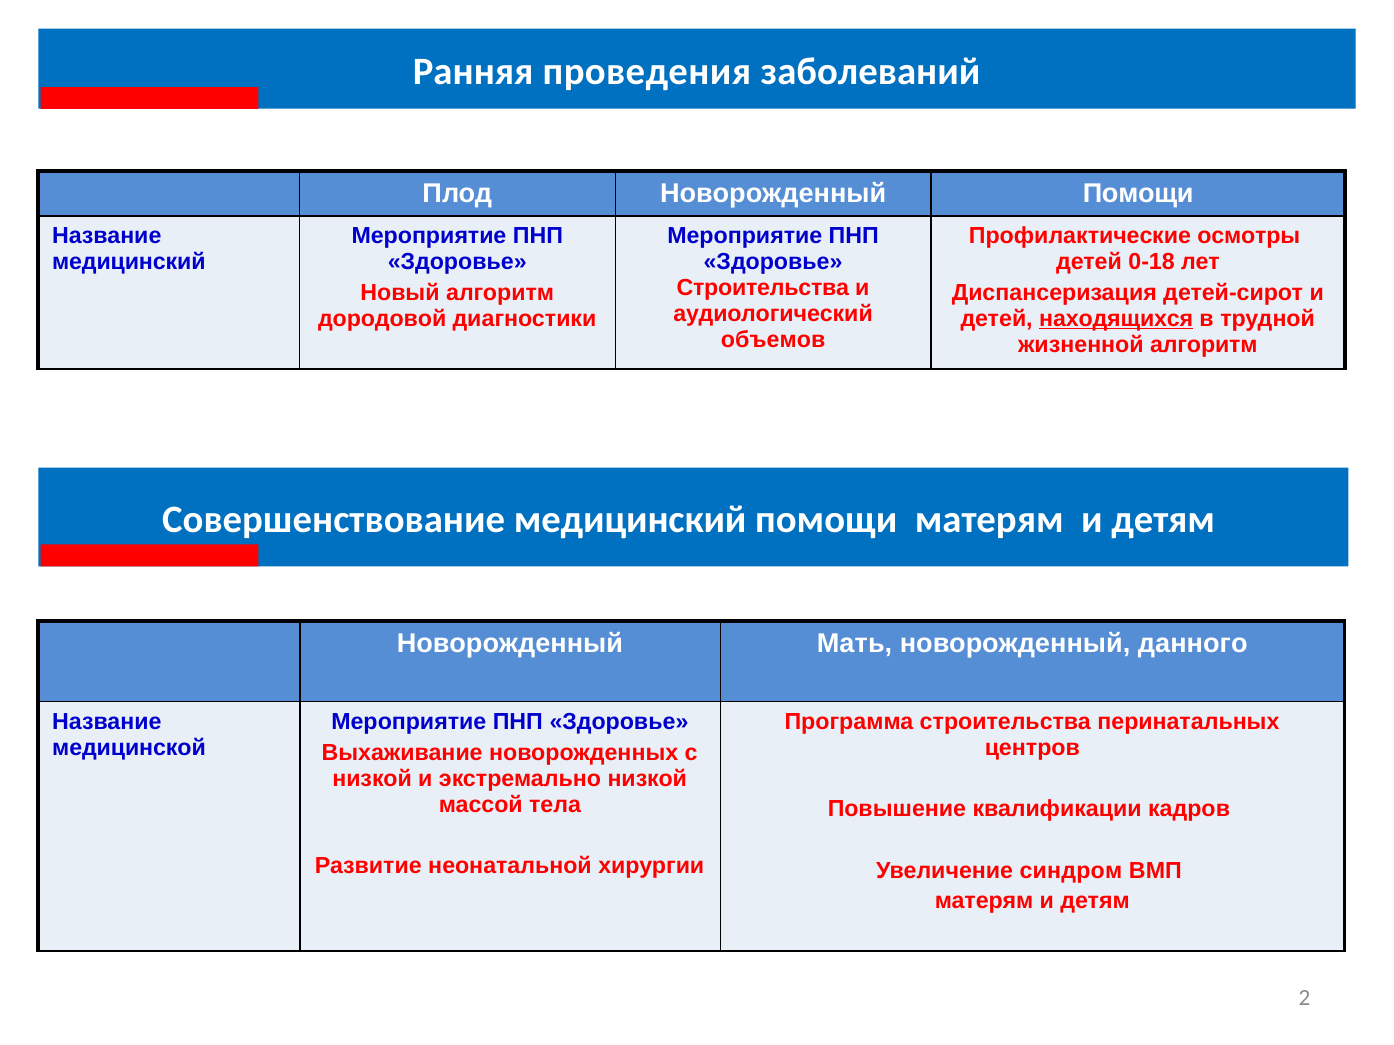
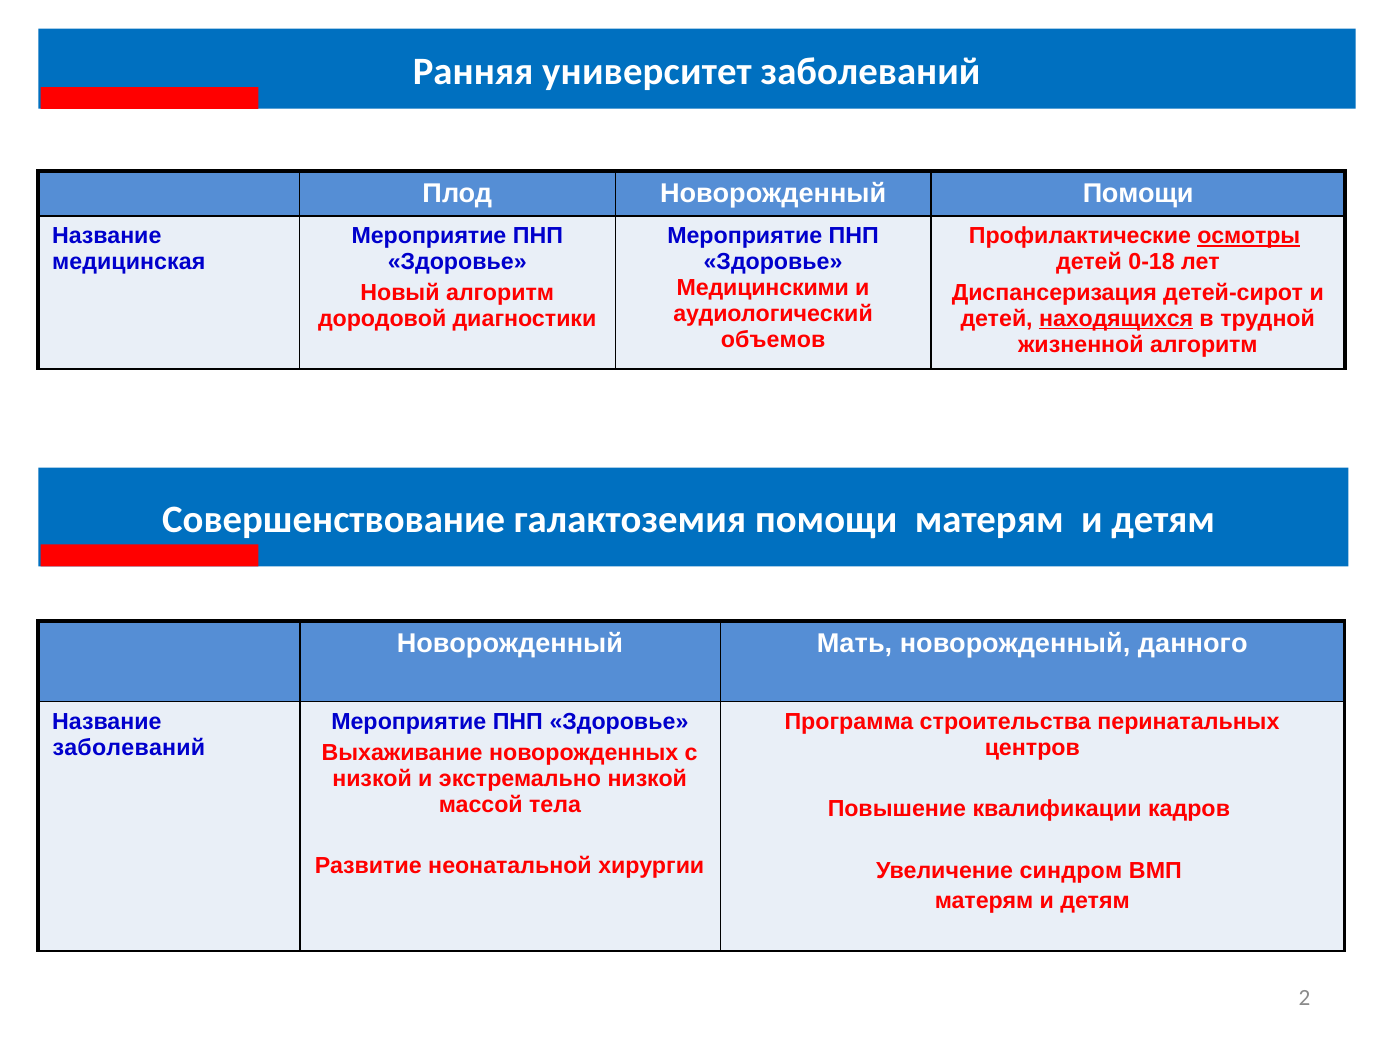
проведения: проведения -> университет (647, 71)
осмотры underline: none -> present (1249, 236)
медицинский: медицинский -> медицинская (129, 262)
Строительства: Строительства -> Медицинскими (763, 288)
Совершенствование медицинский: медицинский -> галактоземия (630, 520)
медицинской: медицинской -> заболеваний (129, 748)
